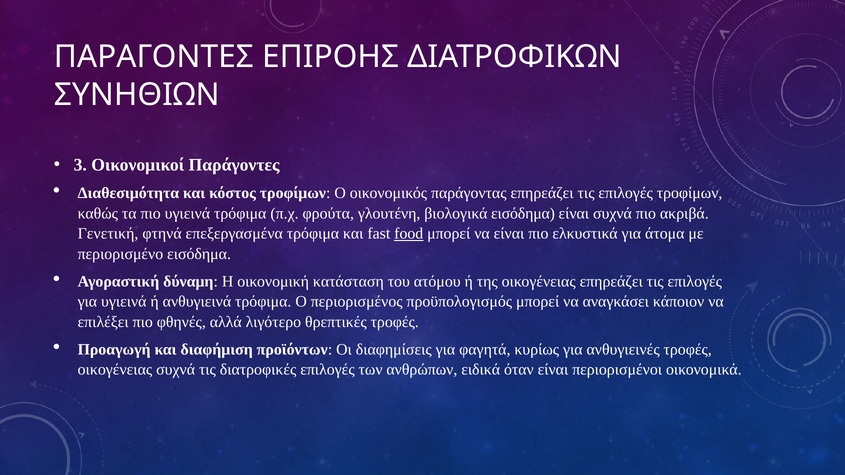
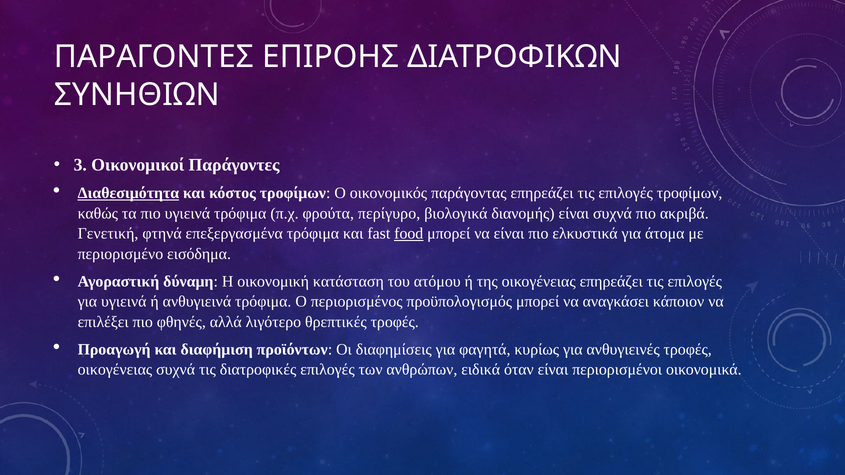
Διαθεσιμότητα underline: none -> present (128, 193)
γλουτένη: γλουτένη -> περίγυρο (389, 214)
βιολογικά εισόδημα: εισόδημα -> διανομής (523, 214)
